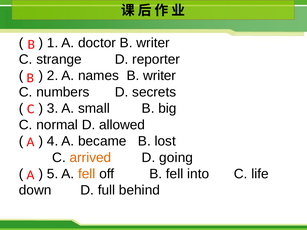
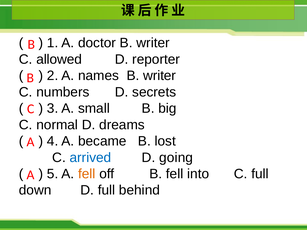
strange: strange -> allowed (59, 59)
allowed: allowed -> dreams (122, 125)
arrived colour: orange -> blue (90, 158)
C life: life -> full (260, 174)
